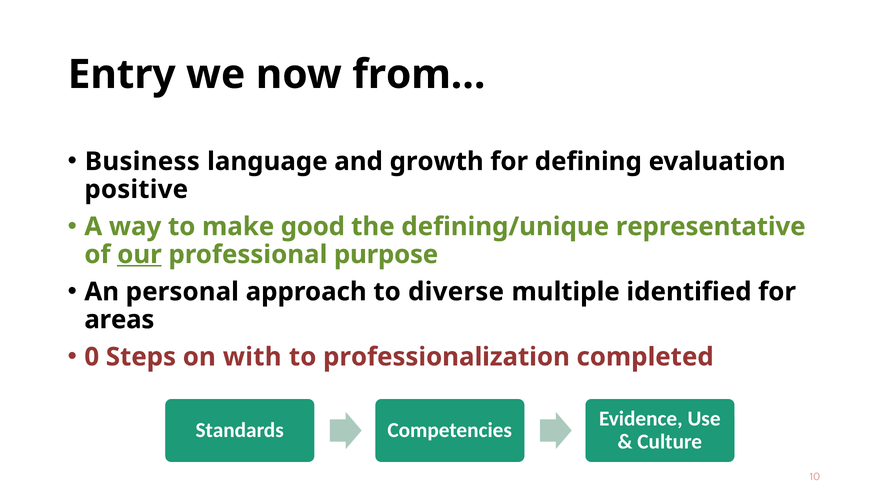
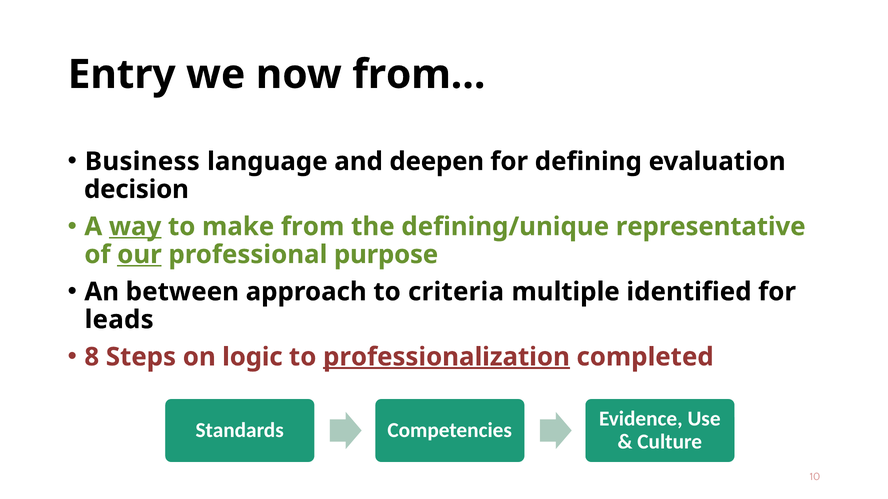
growth: growth -> deepen (437, 162)
positive: positive -> decision (136, 190)
way underline: none -> present (135, 227)
good: good -> from (313, 227)
personal: personal -> between (182, 292)
diverse: diverse -> criteria (456, 292)
areas: areas -> leads (119, 320)
0: 0 -> 8 (92, 357)
with: with -> logic (252, 357)
professionalization underline: none -> present (446, 357)
